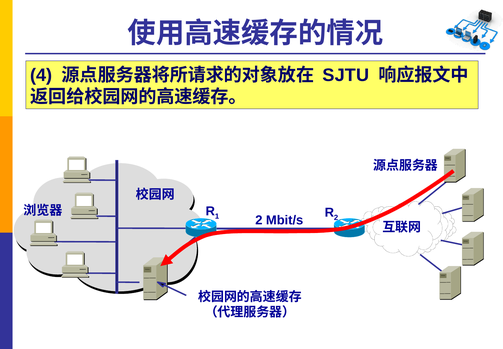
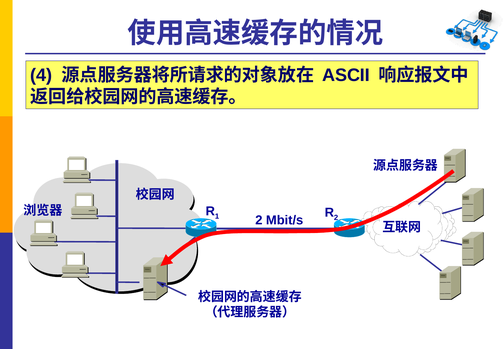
SJTU: SJTU -> ASCII (346, 75)
